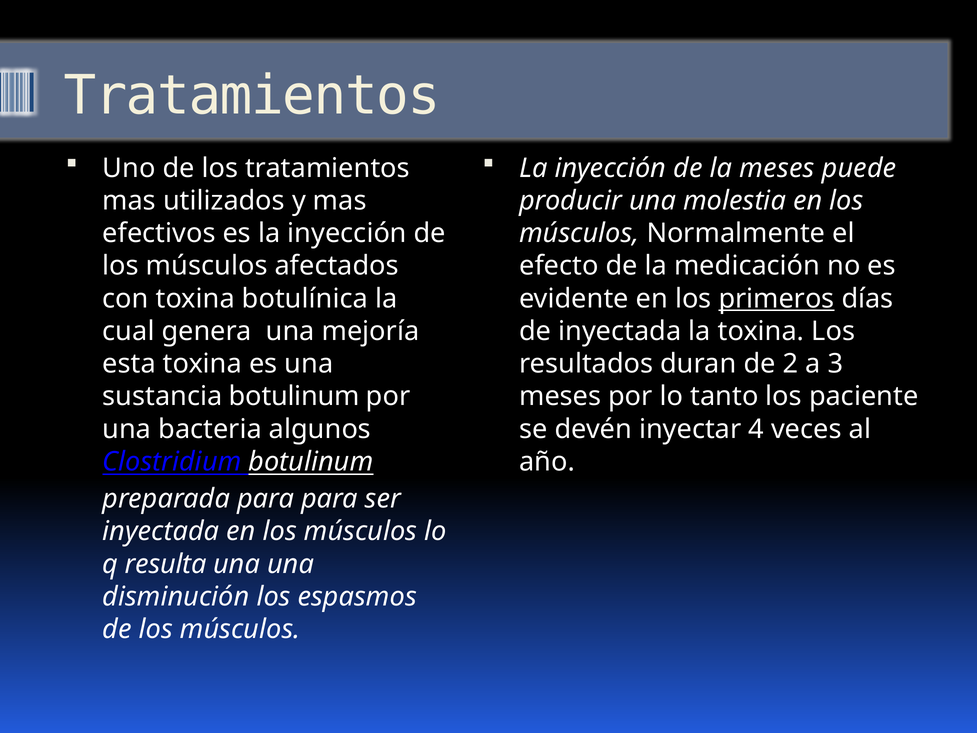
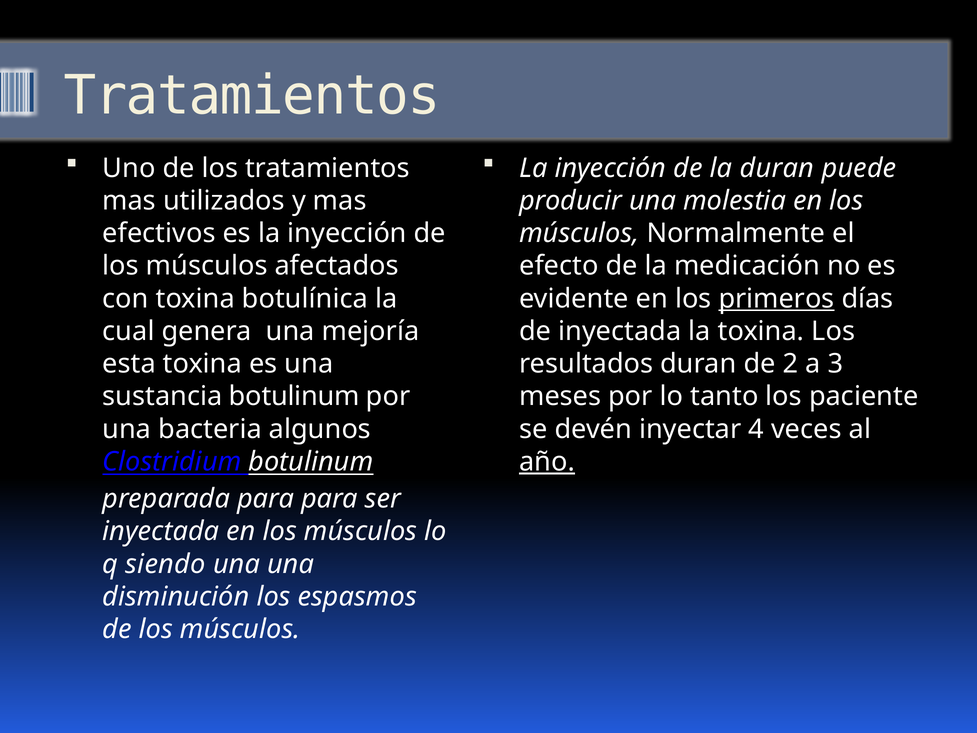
la meses: meses -> duran (777, 168)
año underline: none -> present (547, 462)
resulta: resulta -> siendo (165, 564)
